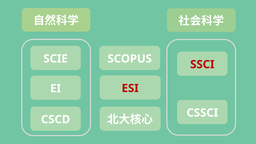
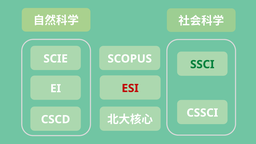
SSCI colour: red -> green (202, 64)
